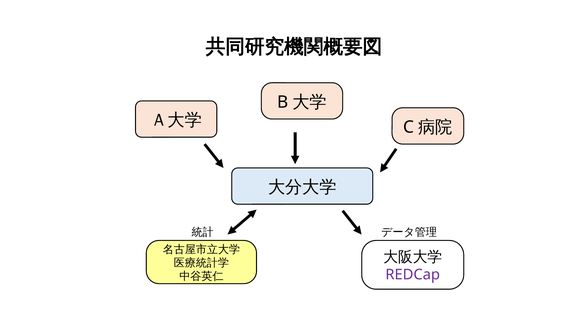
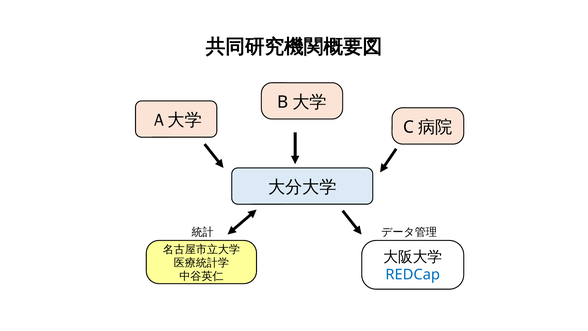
REDCap colour: purple -> blue (413, 274)
